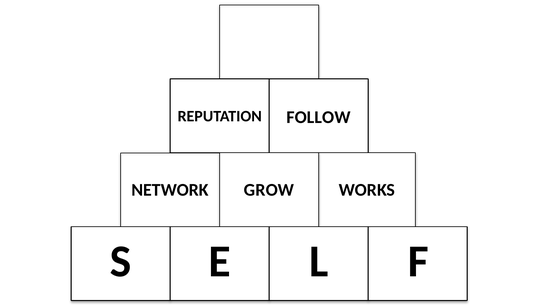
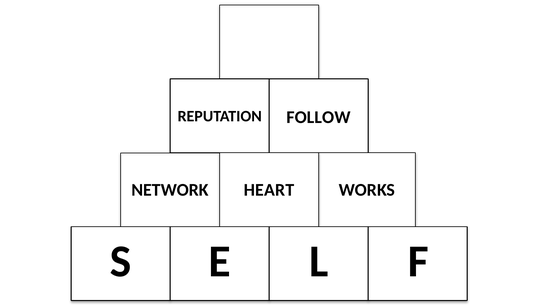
GROW: GROW -> HEART (269, 190)
